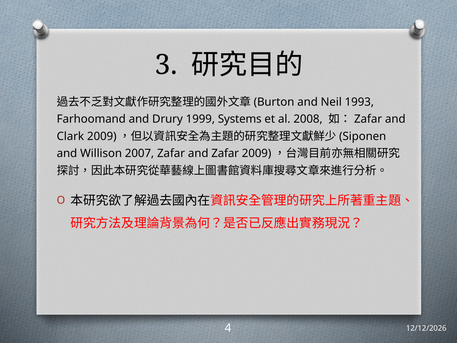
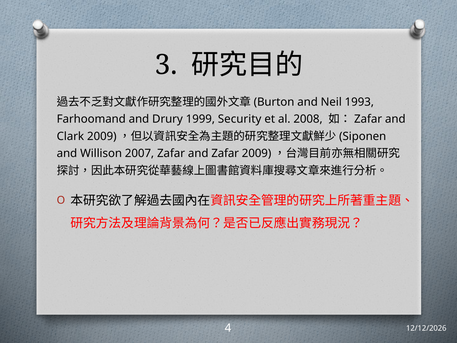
Systems: Systems -> Security (240, 119)
